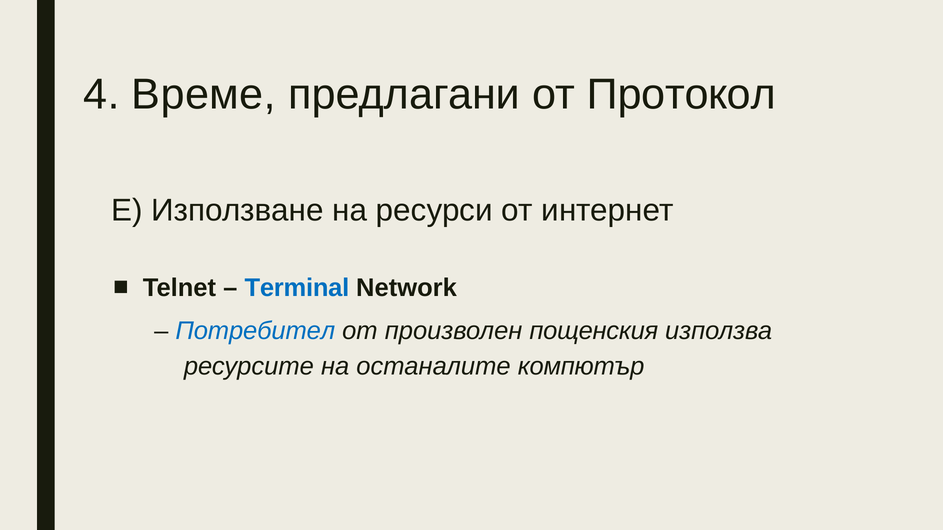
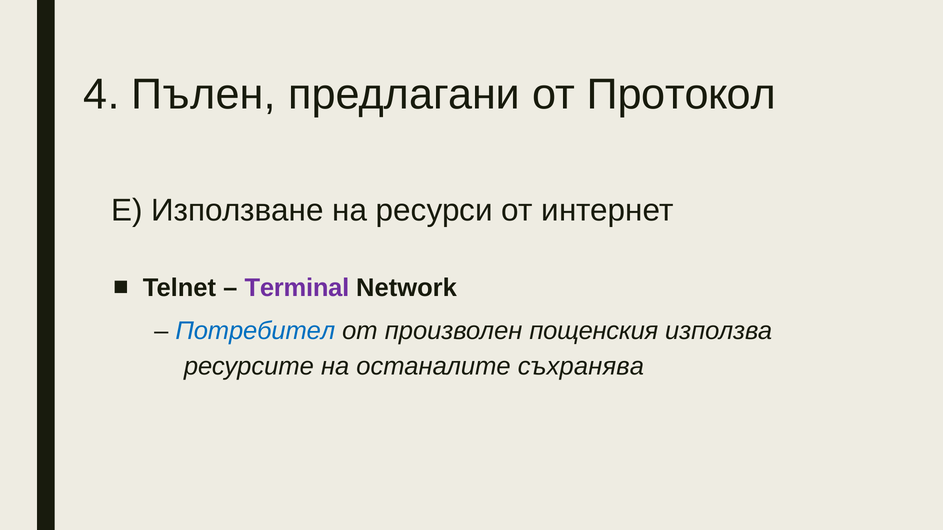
Време: Време -> Пълен (204, 95)
Terminal colour: blue -> purple (297, 288)
компютър: компютър -> съхранява (581, 367)
